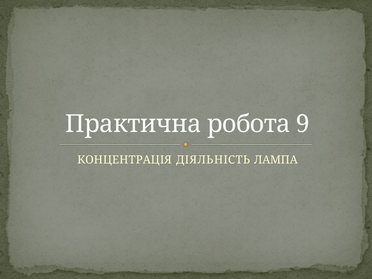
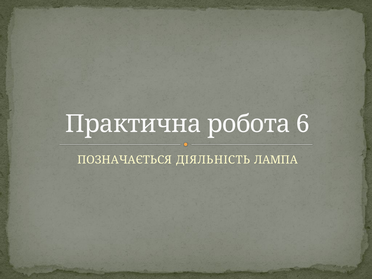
9: 9 -> 6 (303, 124)
КОНЦЕНТРАЦІЯ: КОНЦЕНТРАЦІЯ -> ПОЗНАЧАЄТЬСЯ (125, 160)
